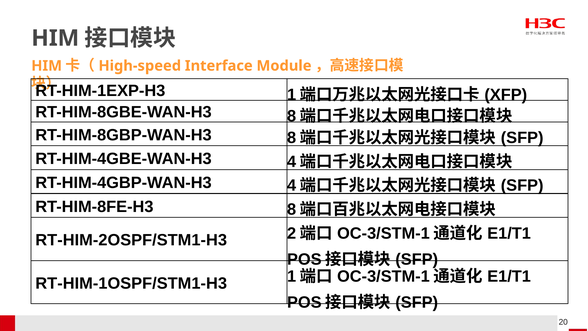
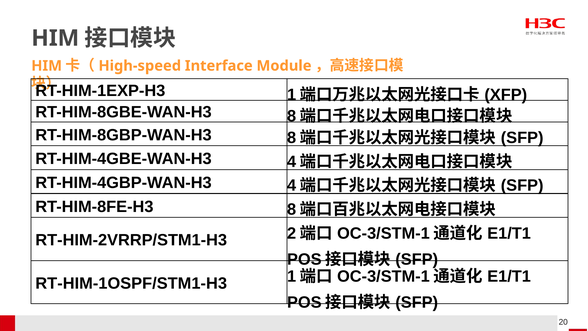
RT-HIM-2OSPF/STM1-H3: RT-HIM-2OSPF/STM1-H3 -> RT-HIM-2VRRP/STM1-H3 (131, 240)
